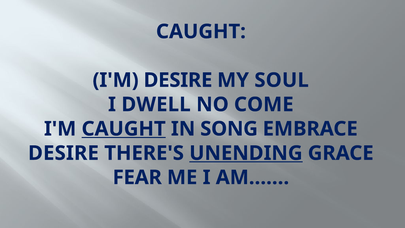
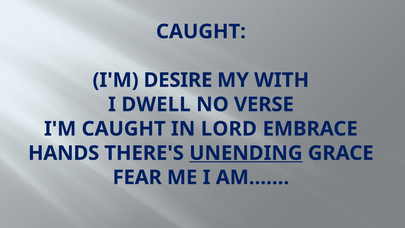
SOUL: SOUL -> WITH (282, 80)
COME: COME -> VERSE (264, 104)
CAUGHT underline: present -> none (124, 129)
SONG: SONG -> LORD (229, 129)
DESIRE: DESIRE -> HANDS (64, 153)
